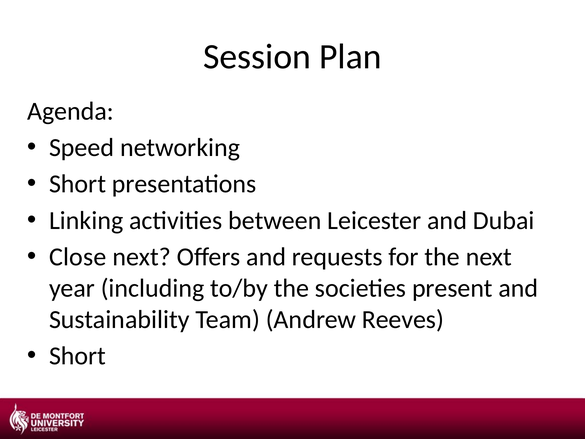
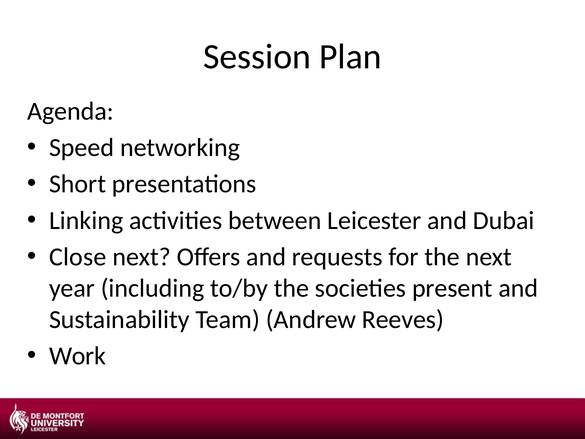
Short: Short -> Work (77, 356)
